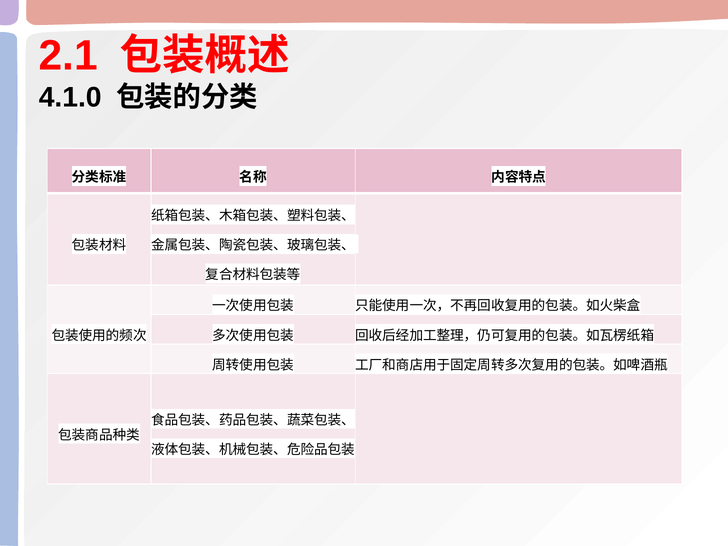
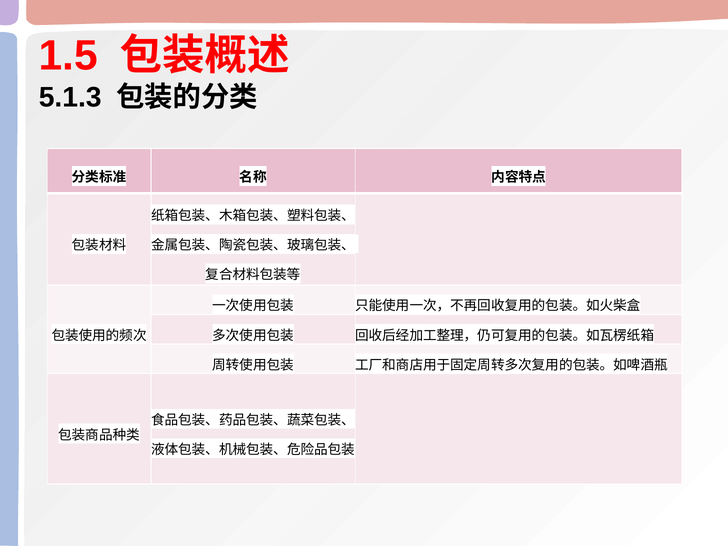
2.1: 2.1 -> 1.5 (68, 56)
4.1.0: 4.1.0 -> 5.1.3 (70, 97)
